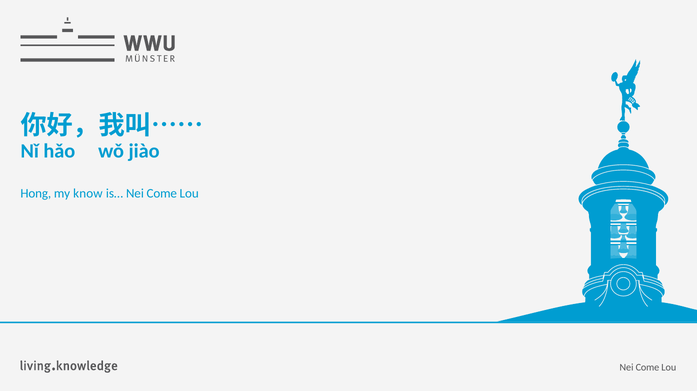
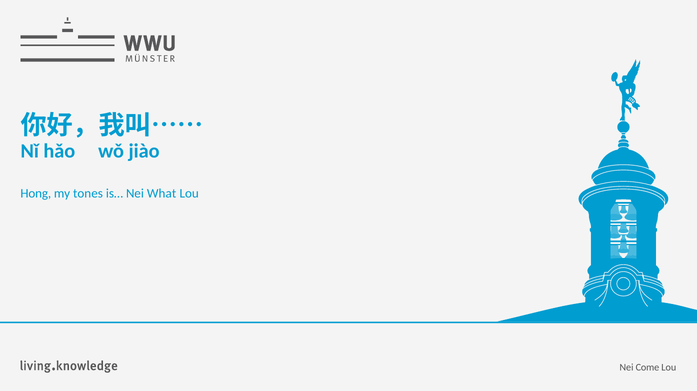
know: know -> tones (88, 194)
is… Nei Come: Come -> What (162, 194)
